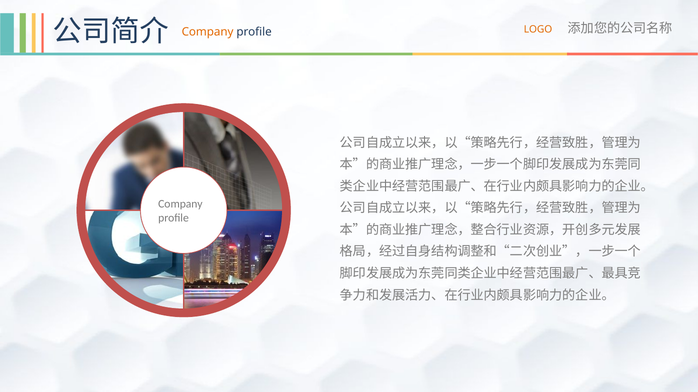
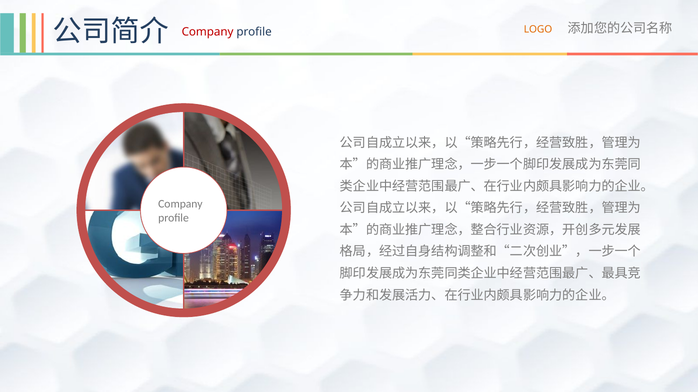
Company colour: orange -> red (208, 32)
